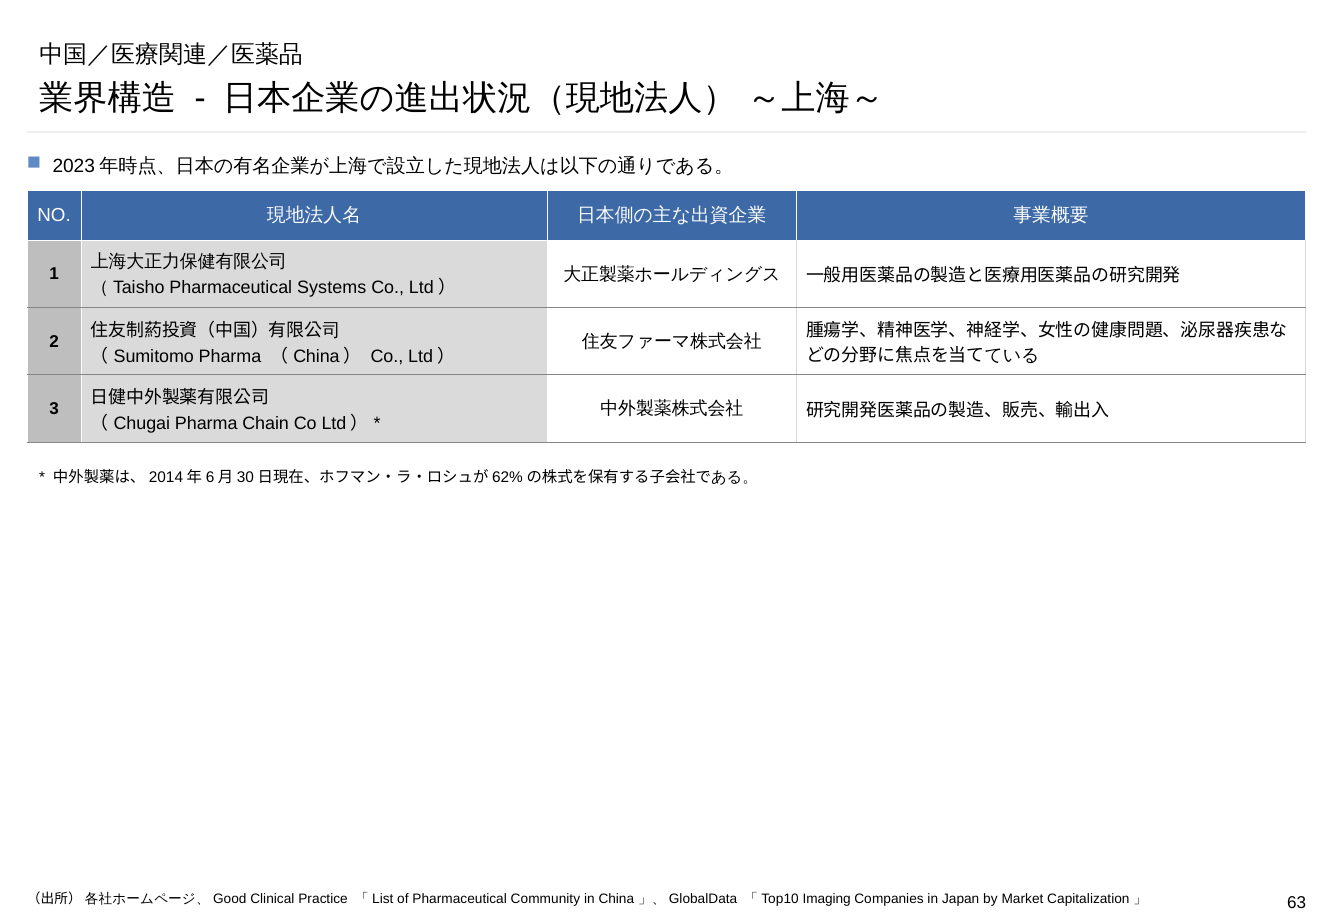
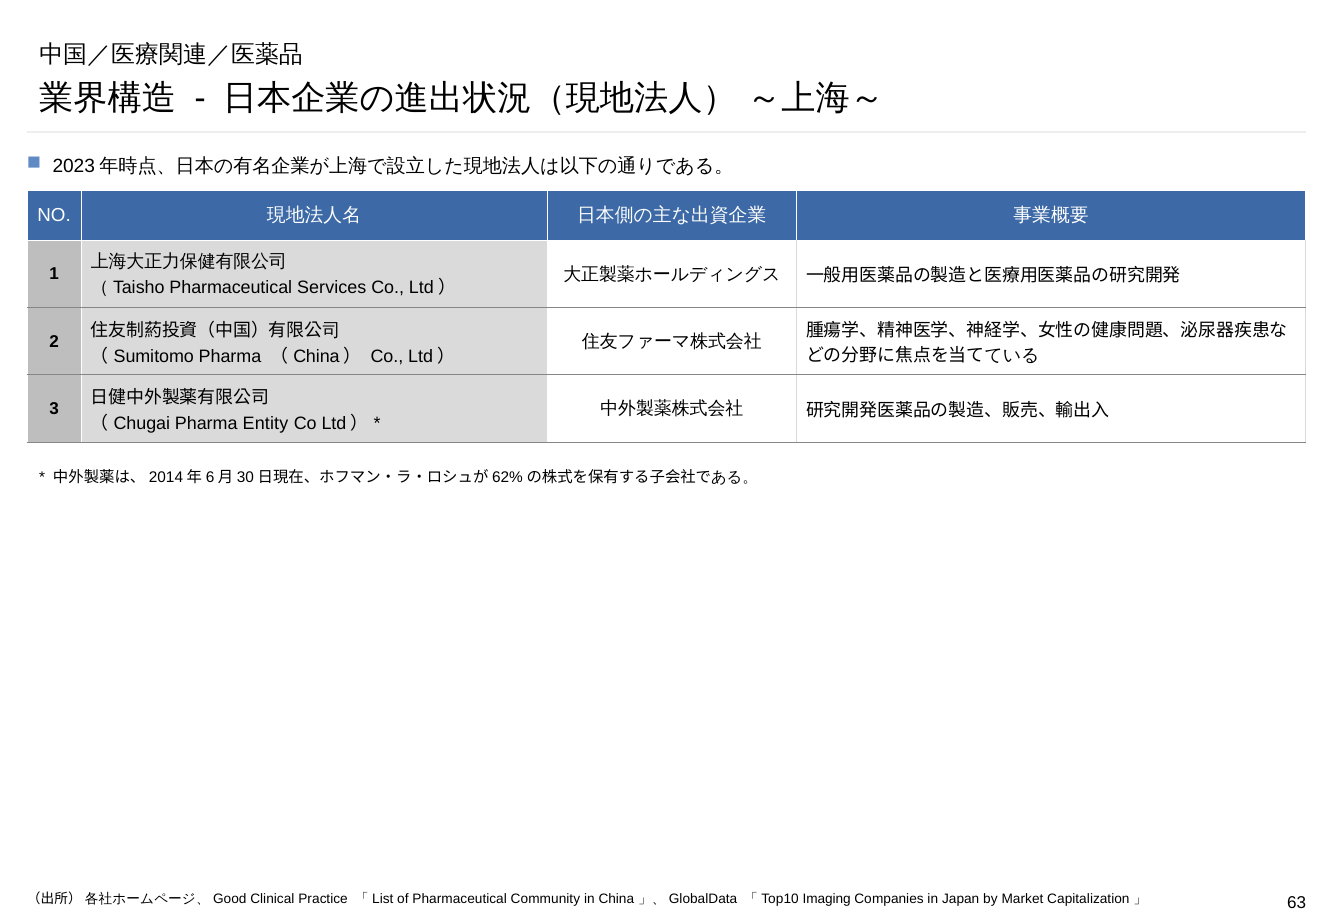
Systems: Systems -> Services (332, 287)
Chain: Chain -> Entity (266, 423)
